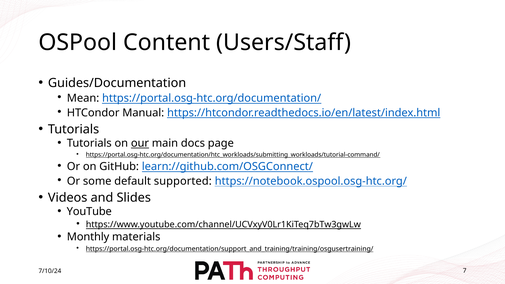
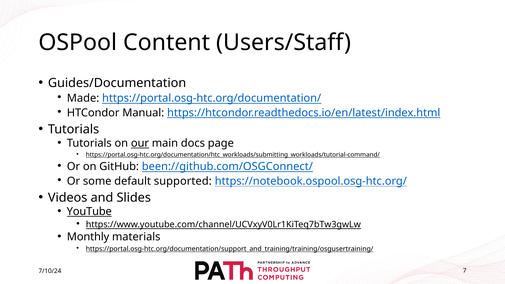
Mean: Mean -> Made (83, 98)
learn://github.com/OSGConnect/: learn://github.com/OSGConnect/ -> been://github.com/OSGConnect/ (227, 167)
YouTube underline: none -> present (89, 212)
